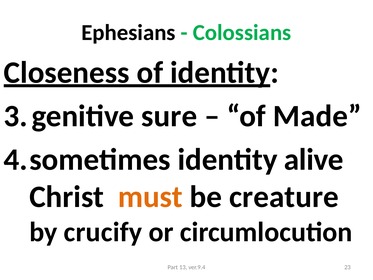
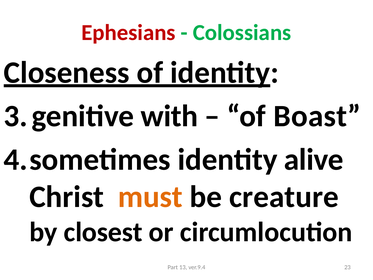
Ephesians colour: black -> red (128, 33)
sure: sure -> with (169, 116)
Made: Made -> Boast (317, 116)
crucify: crucify -> closest (103, 232)
